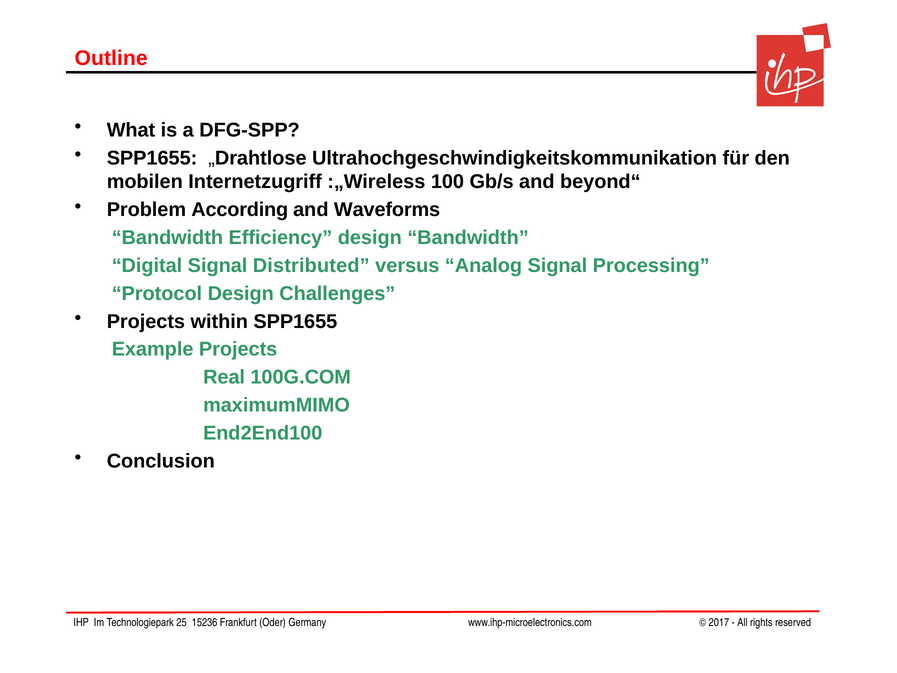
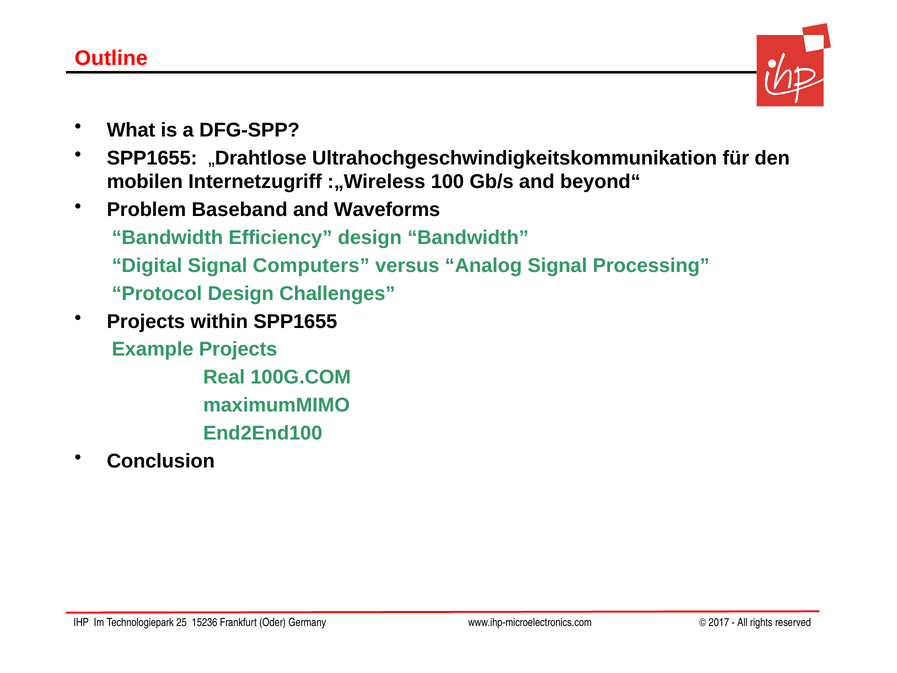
According: According -> Baseband (240, 210)
Distributed: Distributed -> Computers (311, 266)
